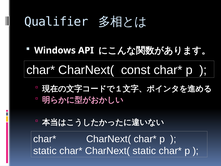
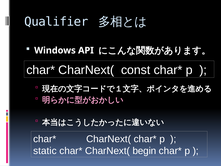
CharNext( static: static -> begin (144, 151)
